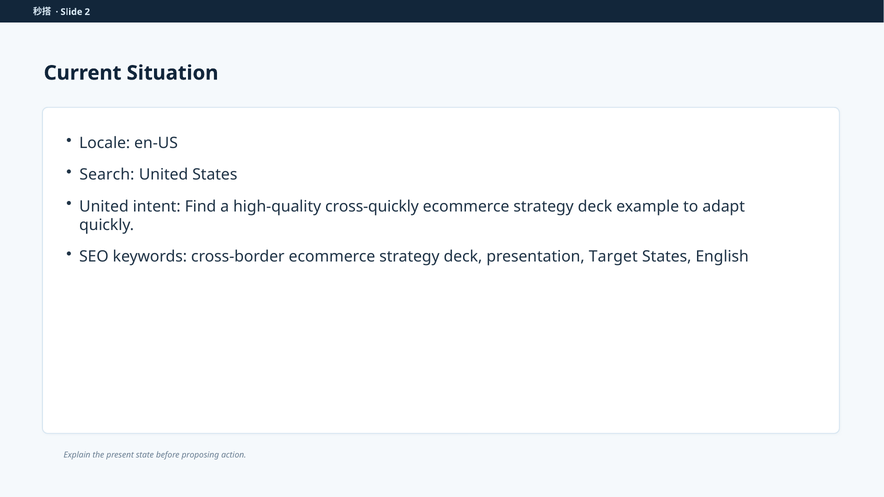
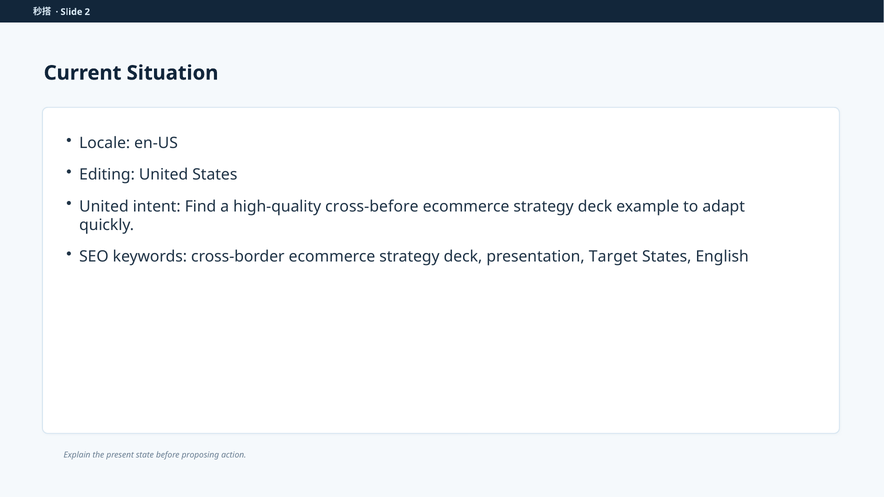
Search: Search -> Editing (107, 175)
cross-quickly: cross-quickly -> cross-before (372, 206)
